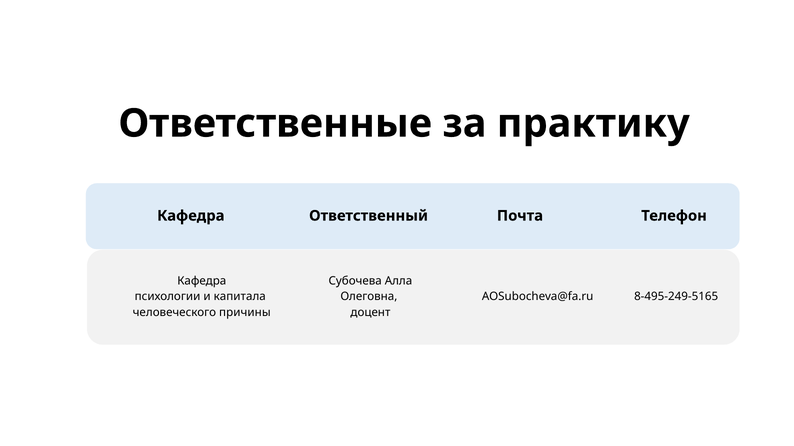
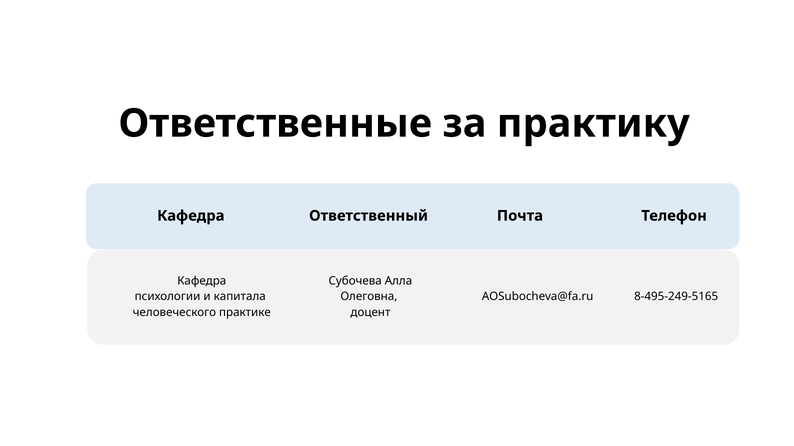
причины: причины -> практике (245, 313)
